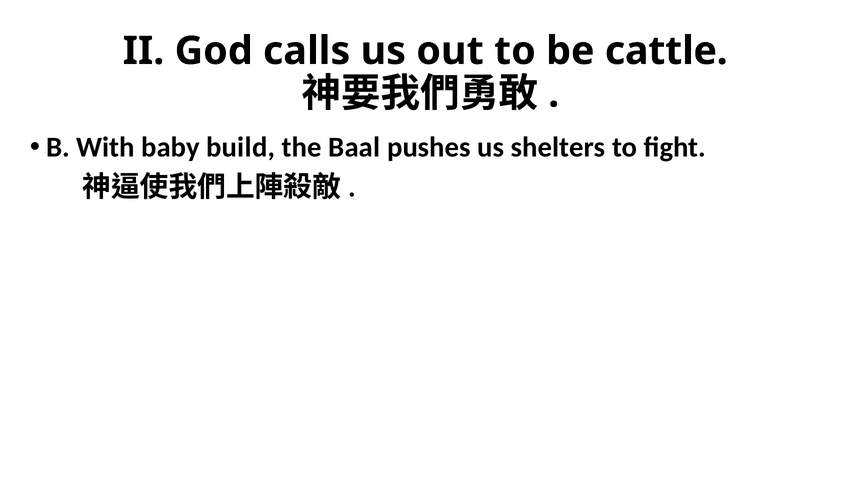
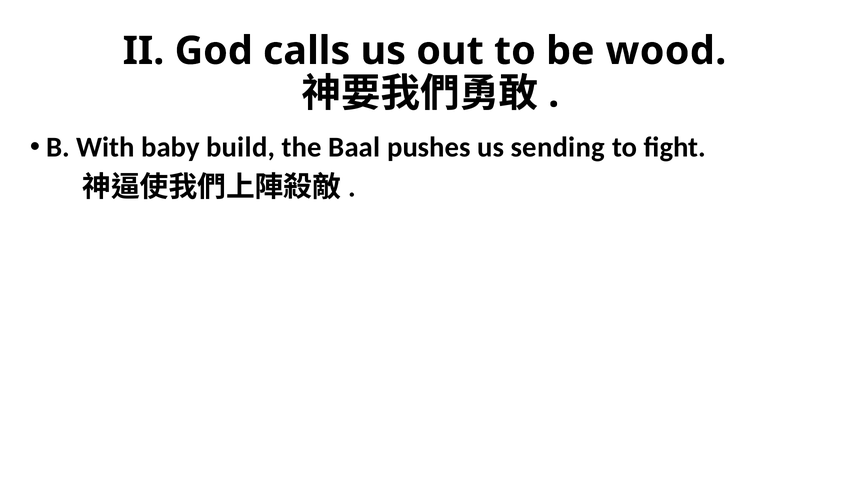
cattle: cattle -> wood (666, 51)
shelters: shelters -> sending (558, 147)
